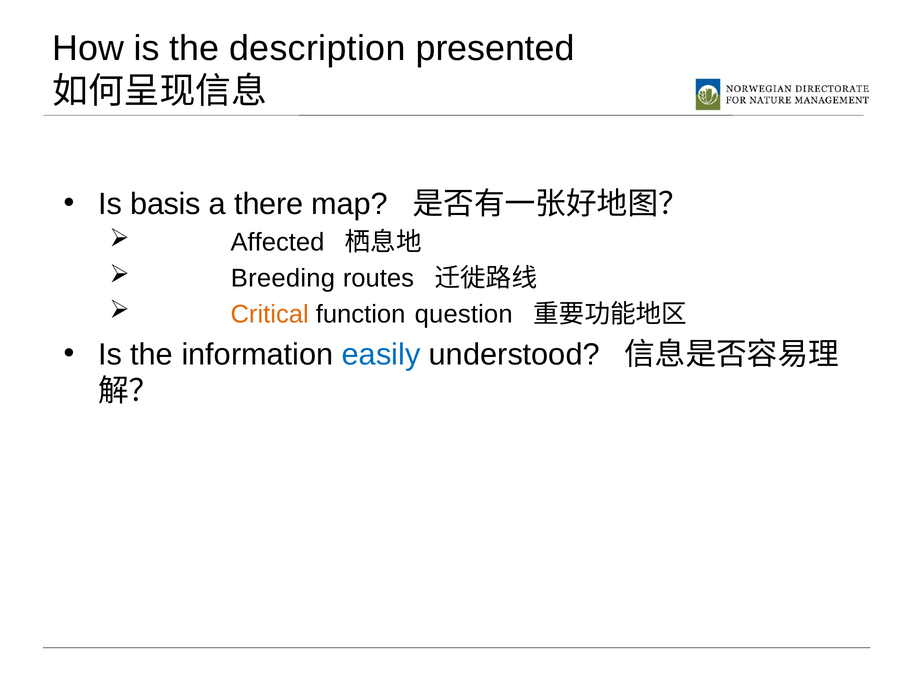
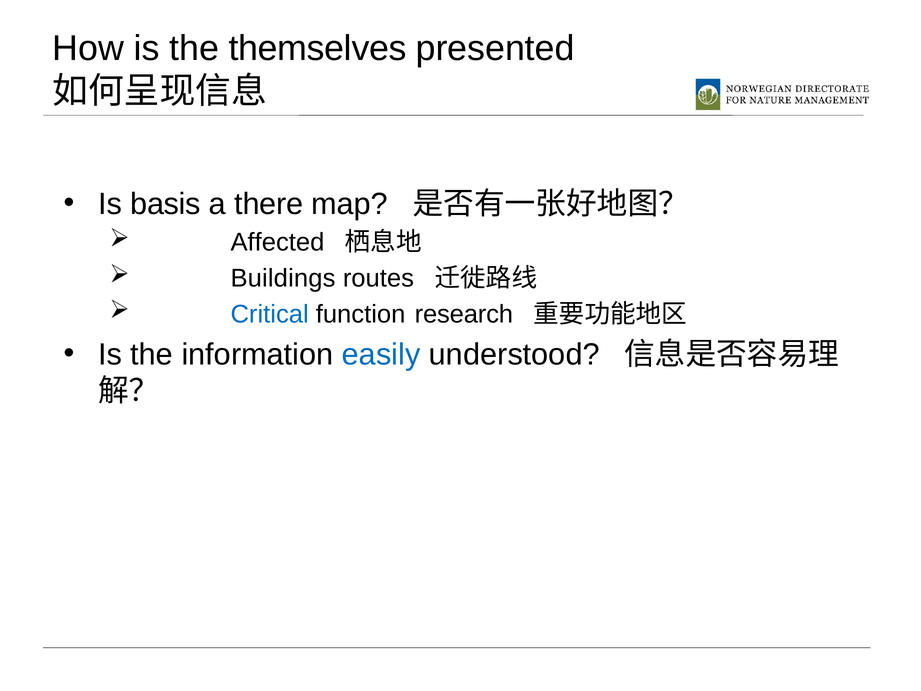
description: description -> themselves (318, 48)
Breeding: Breeding -> Buildings (283, 278)
Critical colour: orange -> blue (270, 314)
question: question -> research (464, 314)
